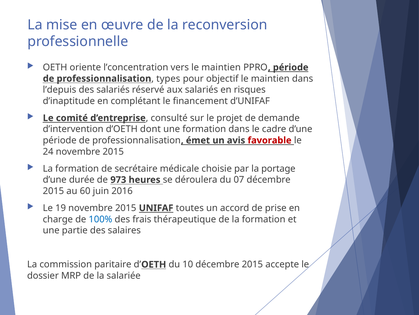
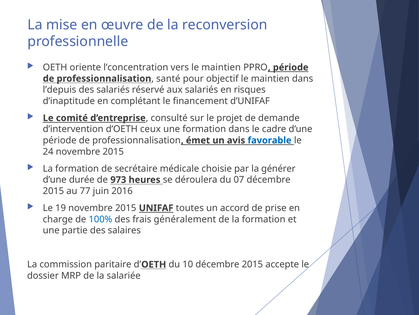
types: types -> santé (168, 78)
dont: dont -> ceux (150, 129)
favorable colour: red -> blue (270, 140)
portage: portage -> générer (278, 168)
60: 60 -> 77 (85, 191)
thérapeutique: thérapeutique -> généralement (185, 219)
